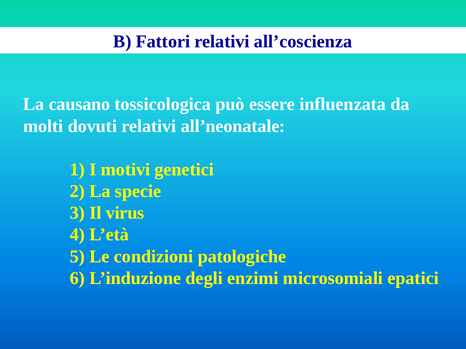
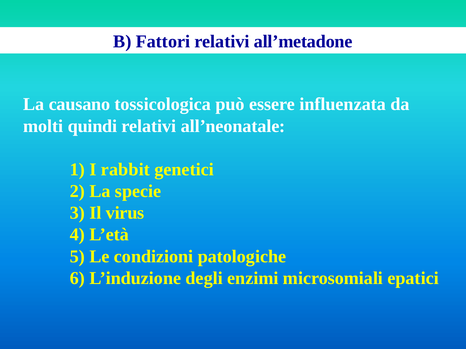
all’coscienza: all’coscienza -> all’metadone (303, 42)
dovuti: dovuti -> quindi (92, 126)
motivi: motivi -> rabbit (125, 170)
